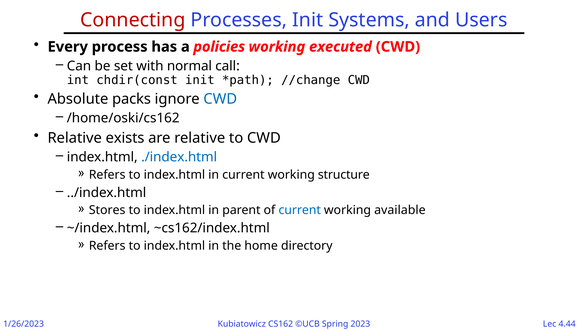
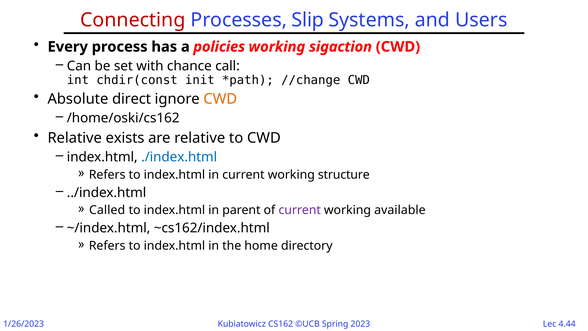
Processes Init: Init -> Slip (308, 20)
executed: executed -> sigaction (341, 47)
normal: normal -> chance (189, 66)
packs: packs -> direct (132, 99)
CWD colour: blue -> orange (220, 99)
Stores: Stores -> Called (107, 210)
current colour: blue -> purple (300, 210)
